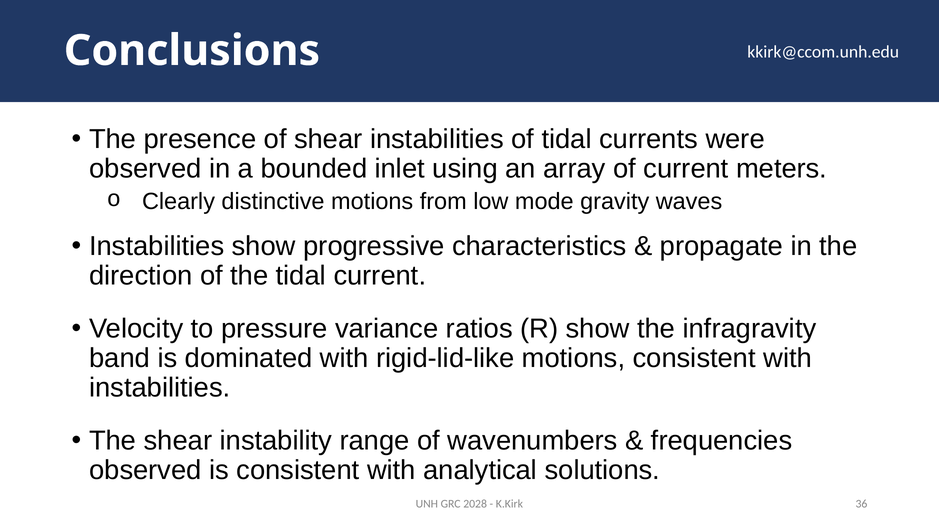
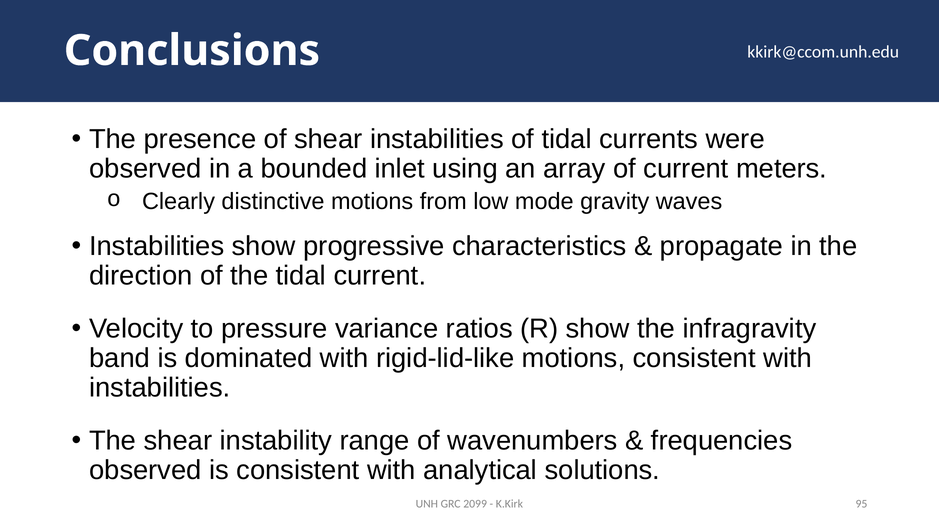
2028: 2028 -> 2099 (475, 504)
36: 36 -> 95 (861, 504)
